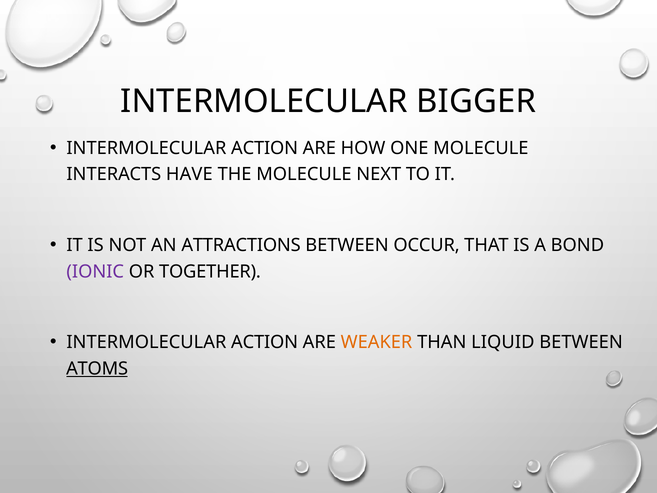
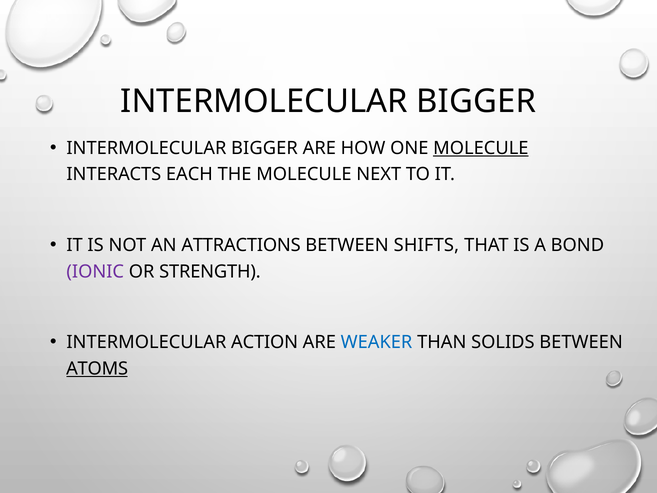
ACTION: ACTION -> BIGGER (264, 148)
MOLECULE underline: none -> present (481, 148)
HAVE: HAVE -> EACH (189, 174)
OCCUR: OCCUR -> SHIFTS (426, 245)
TOGETHER: TOGETHER -> STRENGTH (210, 271)
WEAKER colour: orange -> blue (377, 342)
LIQUID: LIQUID -> SOLIDS (503, 342)
